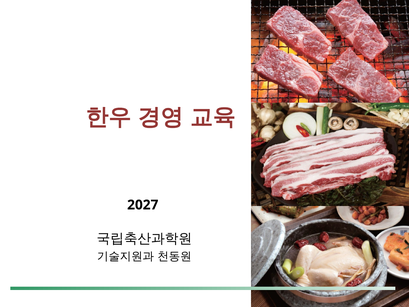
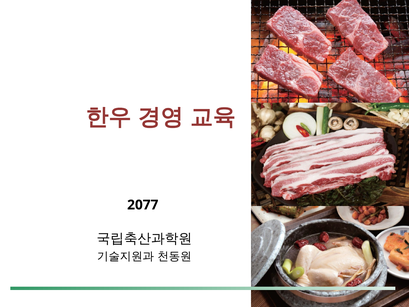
2027: 2027 -> 2077 (143, 205)
